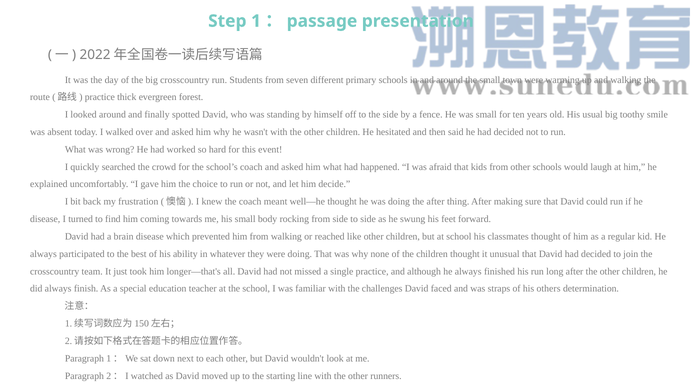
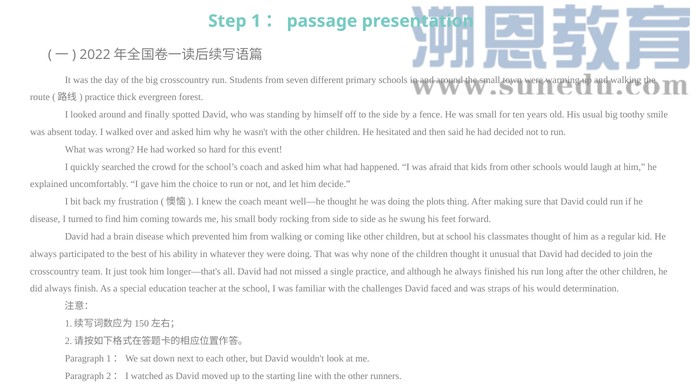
the after: after -> plots (436, 202)
or reached: reached -> coming (330, 237)
his others: others -> would (549, 289)
